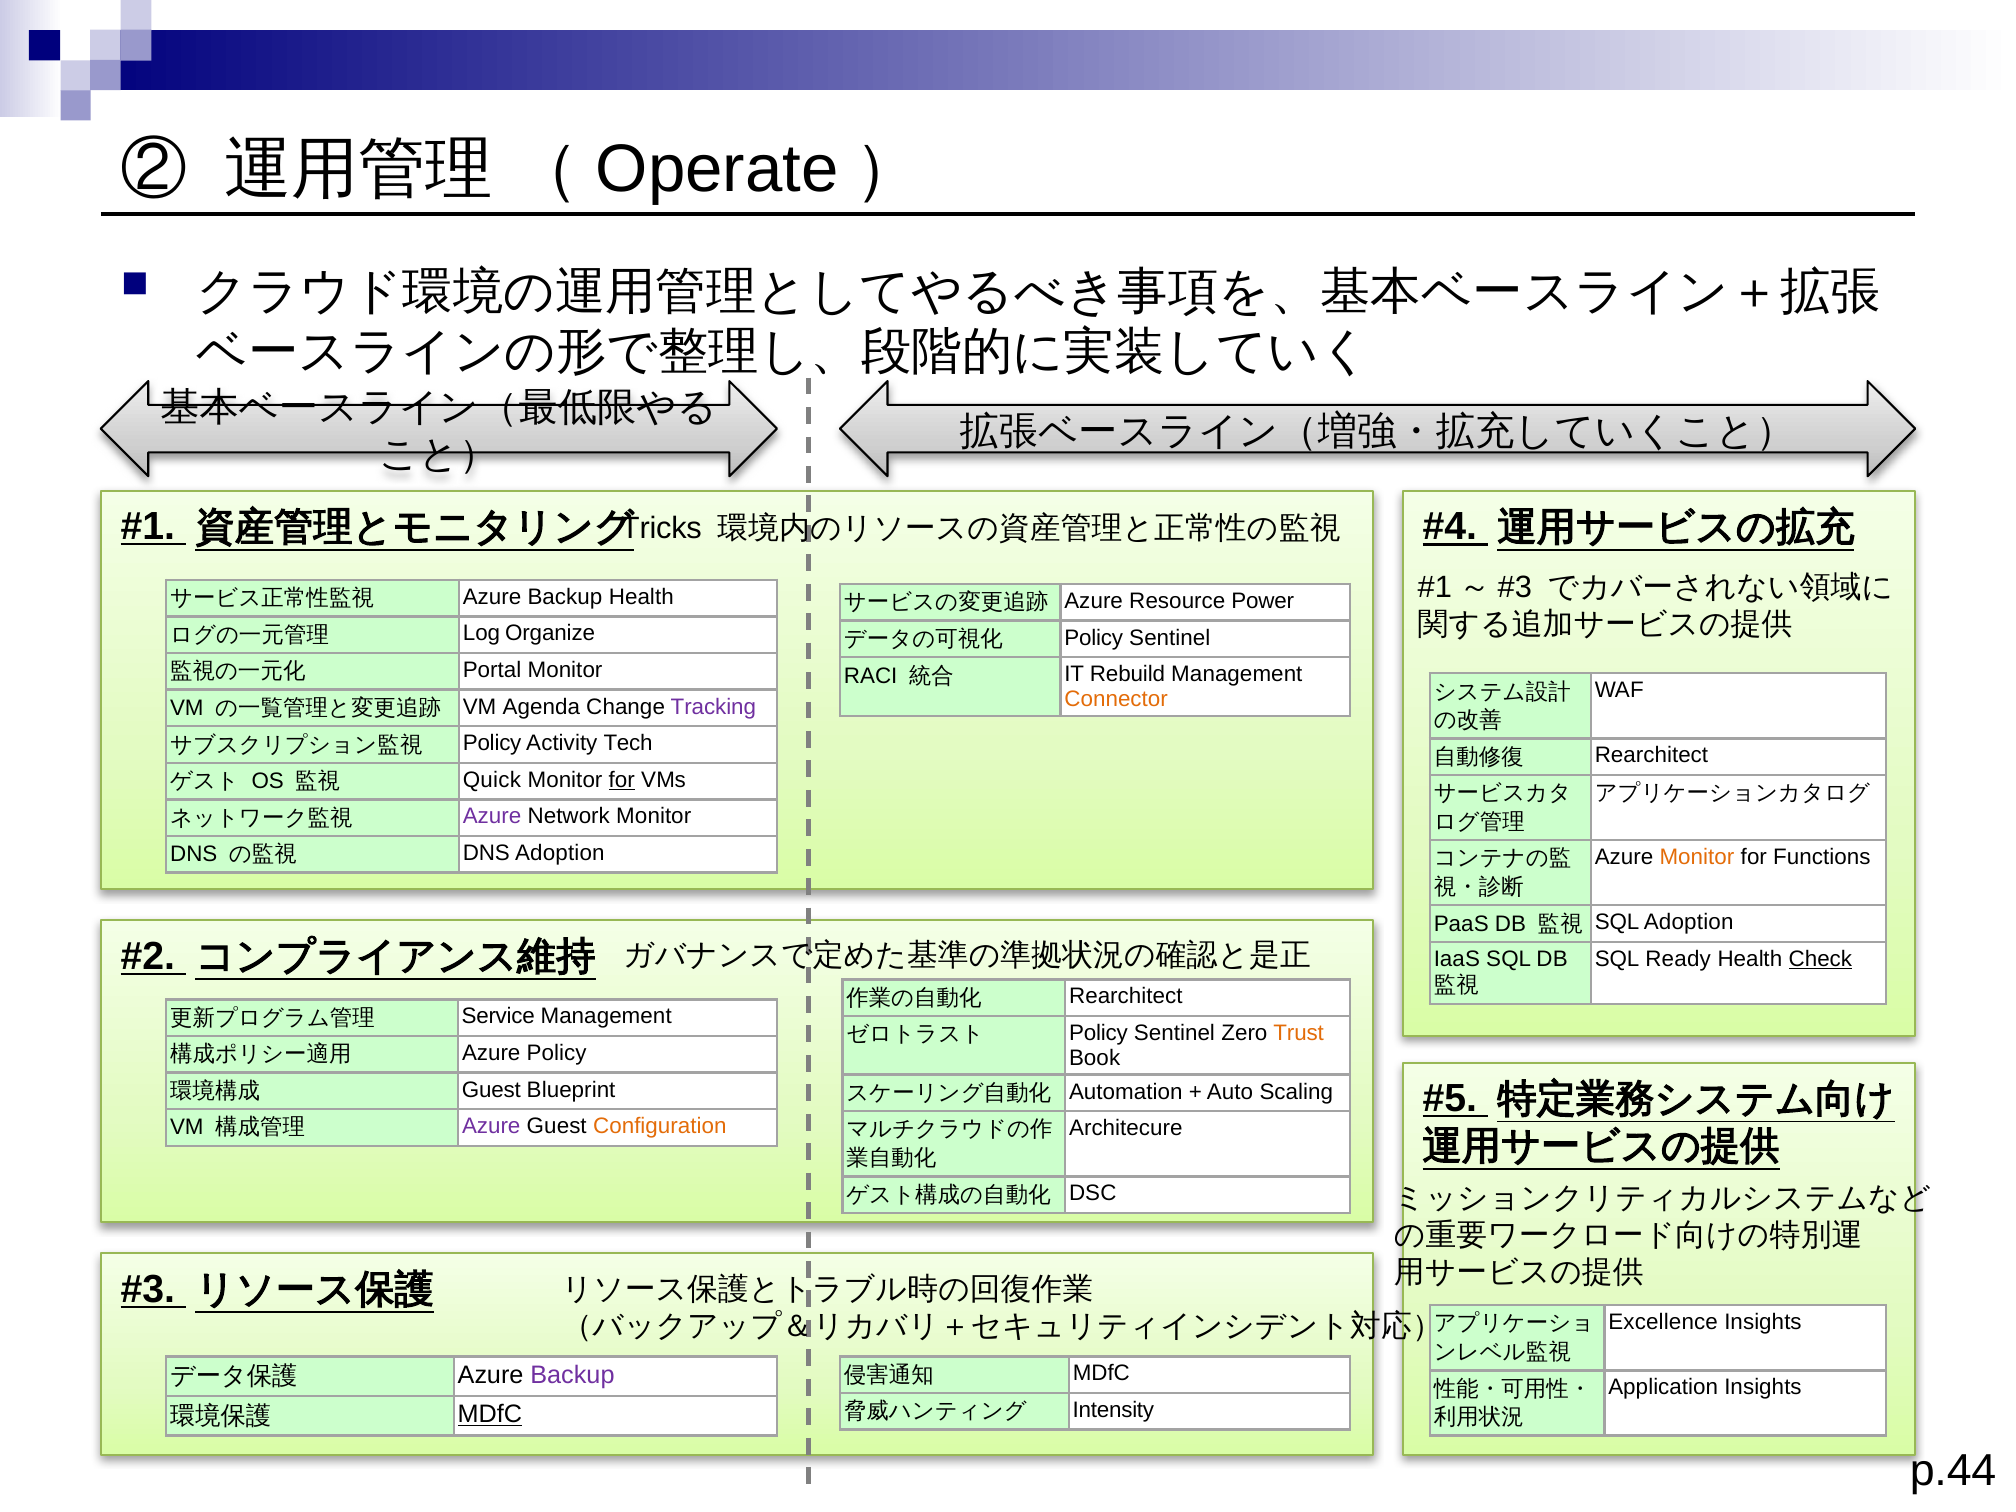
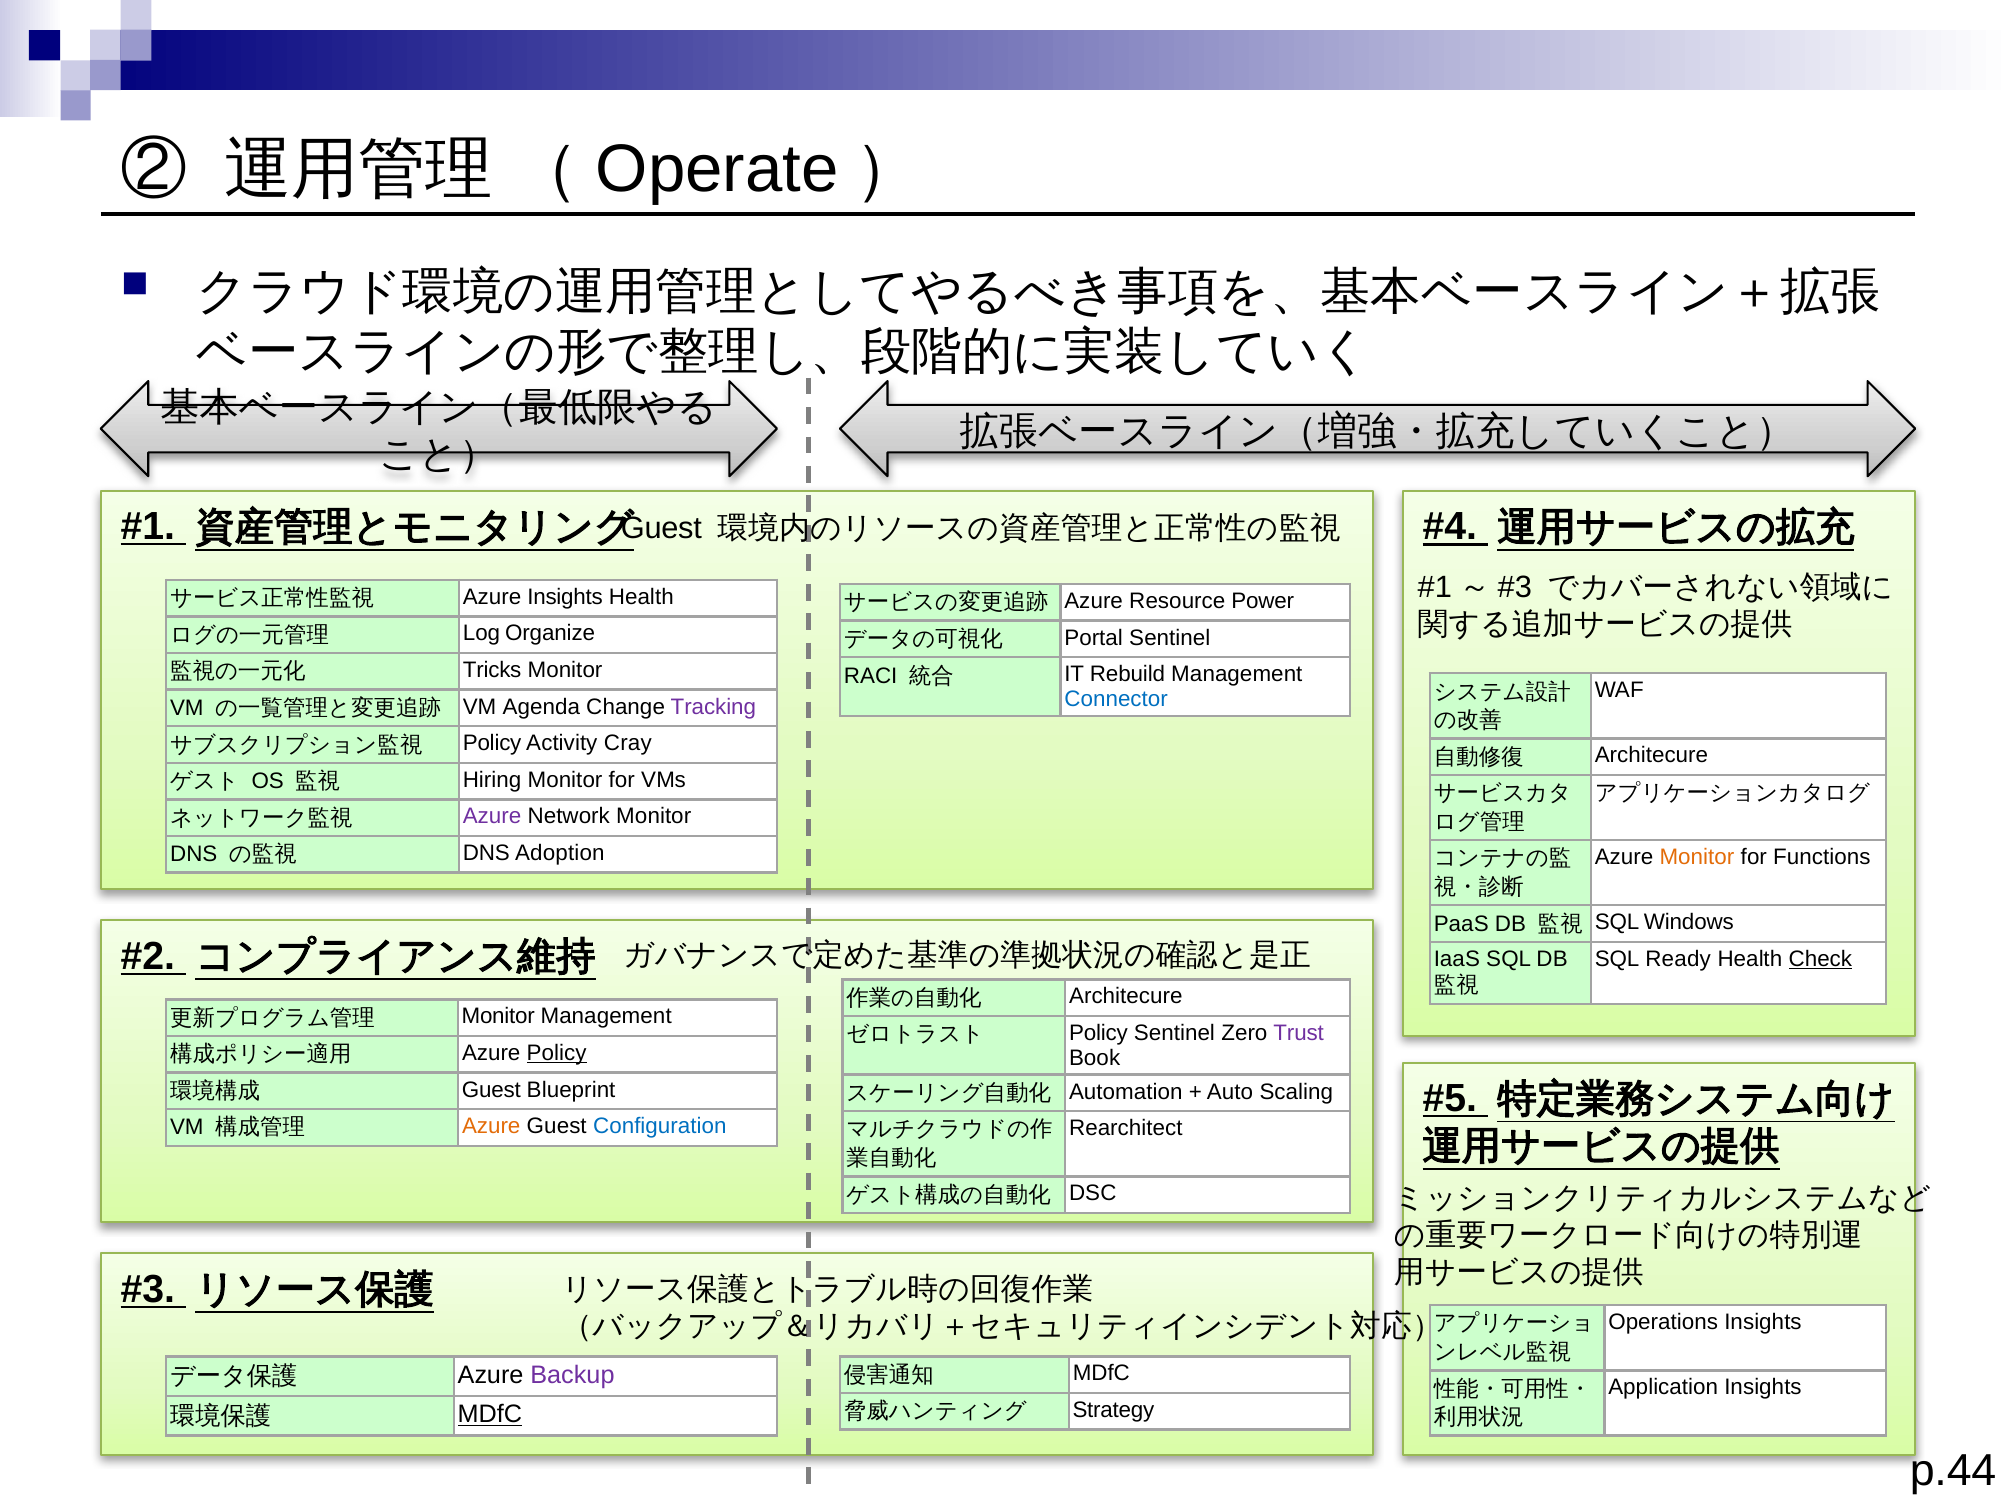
Tricks: Tricks -> Guest (661, 529)
Backup: Backup -> Insights (565, 597)
Policy: Policy -> Portal (1094, 638)
Portal: Portal -> Tricks (492, 670)
Connector colour: orange -> blue (1116, 700)
Tech: Tech -> Cray (628, 743)
Rearchitect: Rearchitect -> Architecure (1651, 755)
Quick: Quick -> Hiring (492, 780)
for underline: present -> none (622, 780)
SQL Adoption: Adoption -> Windows (1689, 922)
Rearchitect: Rearchitect -> Architecure (1126, 997)
Service: Service -> Monitor (498, 1016)
Trust colour: orange -> purple (1299, 1033)
Policy underline: none -> present (557, 1053)
Azure colour: purple -> orange (491, 1126)
Configuration colour: orange -> blue (660, 1126)
Architecure: Architecure -> Rearchitect (1126, 1128)
Excellence: Excellence -> Operations (1663, 1322)
Intensity: Intensity -> Strategy (1113, 1410)
